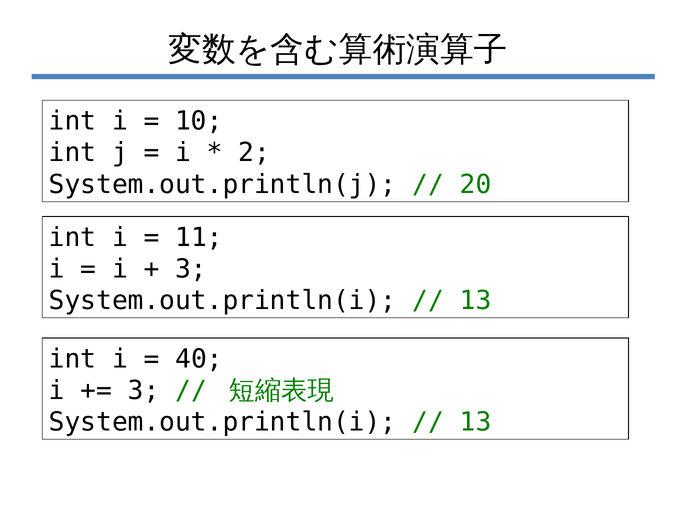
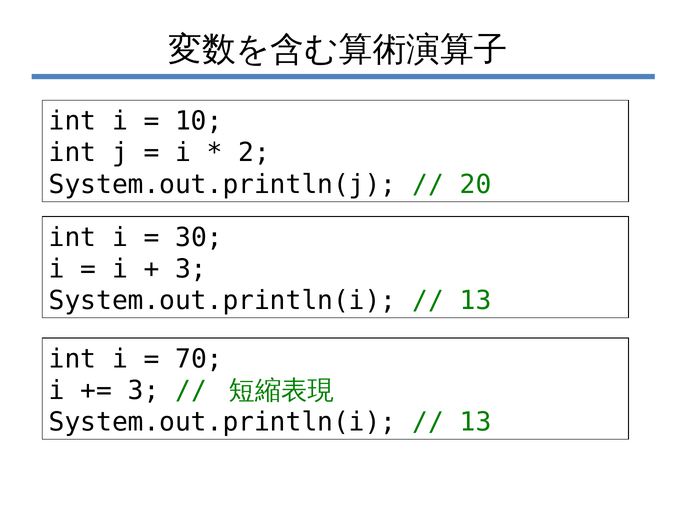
11: 11 -> 30 (199, 237)
40: 40 -> 70 (199, 359)
